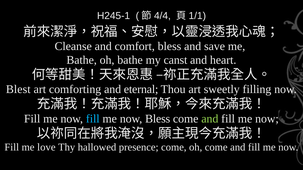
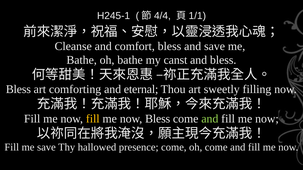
and heart: heart -> bless (223, 60)
Blest: Blest -> Bless (18, 90)
fill colour: light blue -> yellow (93, 119)
me love: love -> save (46, 148)
